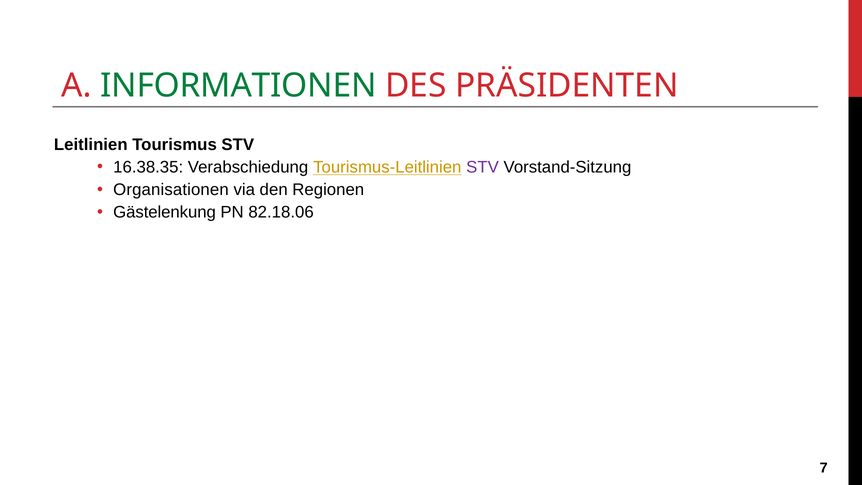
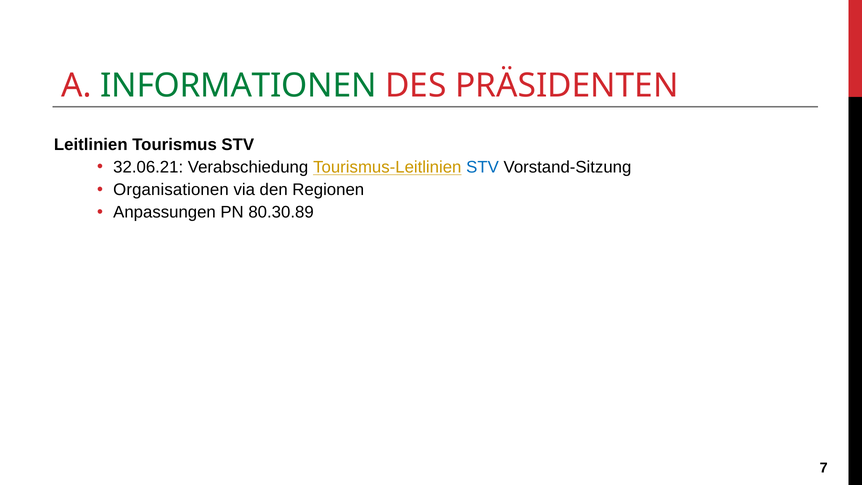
16.38.35: 16.38.35 -> 32.06.21 (148, 167)
STV colour: purple -> blue (483, 167)
Gästelenkung: Gästelenkung -> Anpassungen (165, 212)
82.18.06: 82.18.06 -> 80.30.89 (281, 212)
